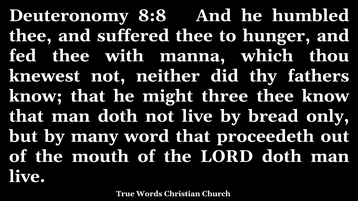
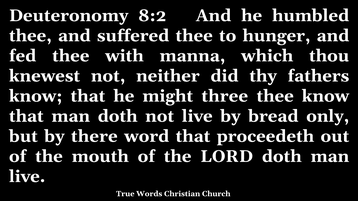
8:8: 8:8 -> 8:2 (152, 16)
many: many -> there (94, 137)
